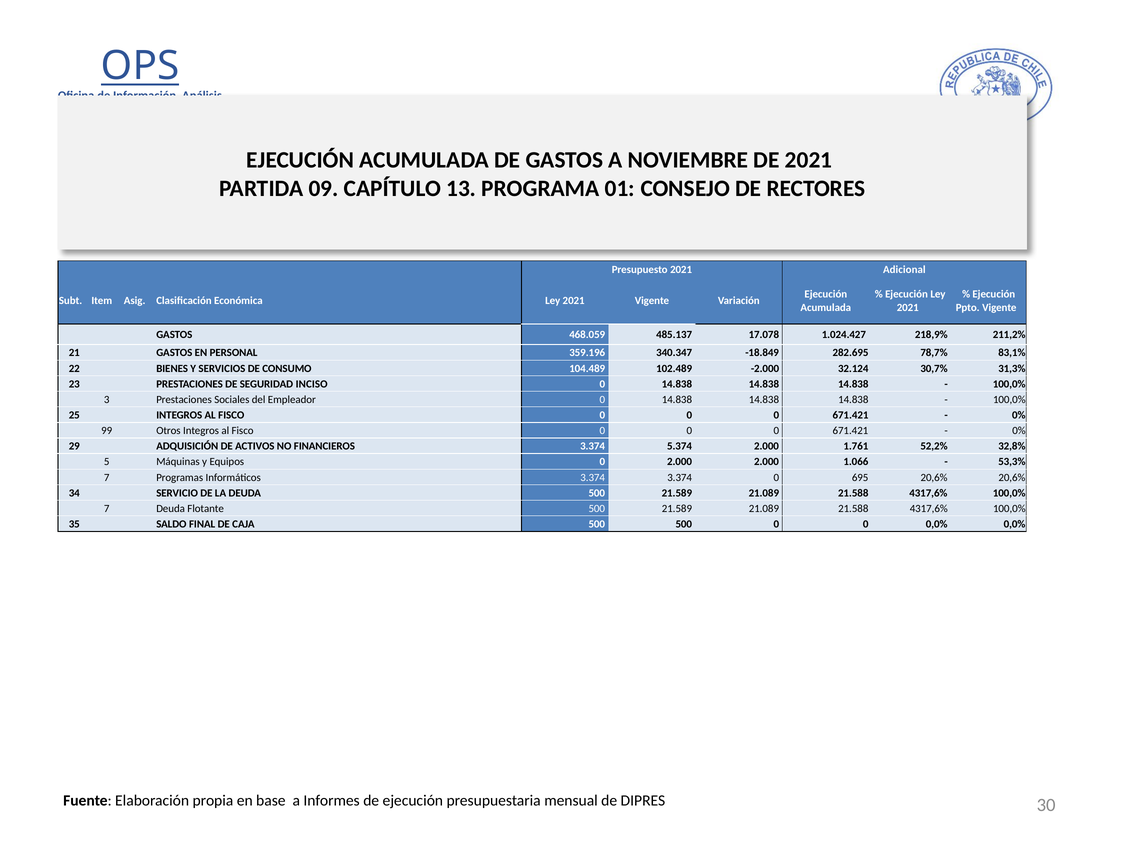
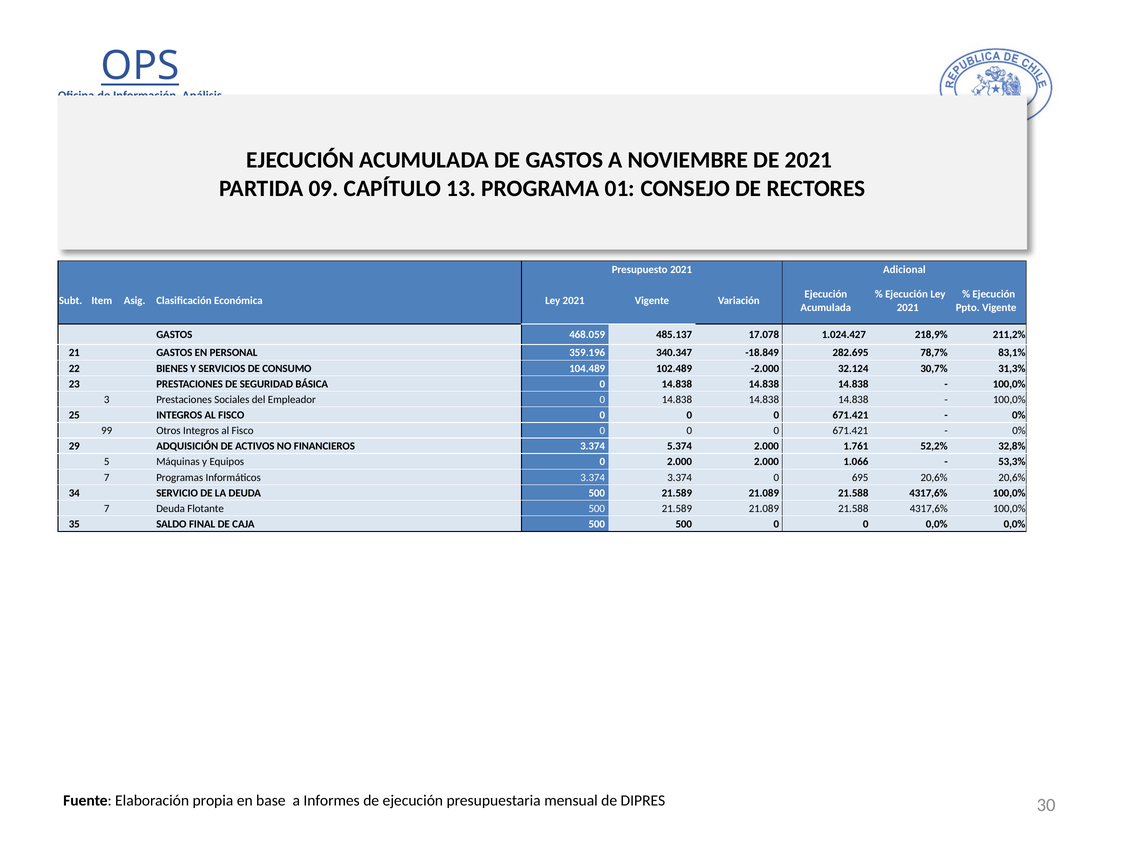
INCISO: INCISO -> BÁSICA (312, 384)
